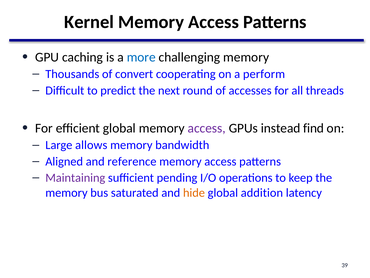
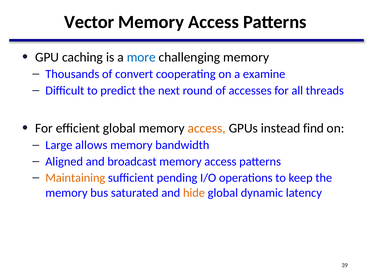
Kernel: Kernel -> Vector (89, 22)
perform: perform -> examine (264, 74)
access colour: purple -> orange (207, 128)
reference: reference -> broadcast (132, 161)
Maintaining colour: purple -> orange (75, 178)
addition: addition -> dynamic (262, 192)
